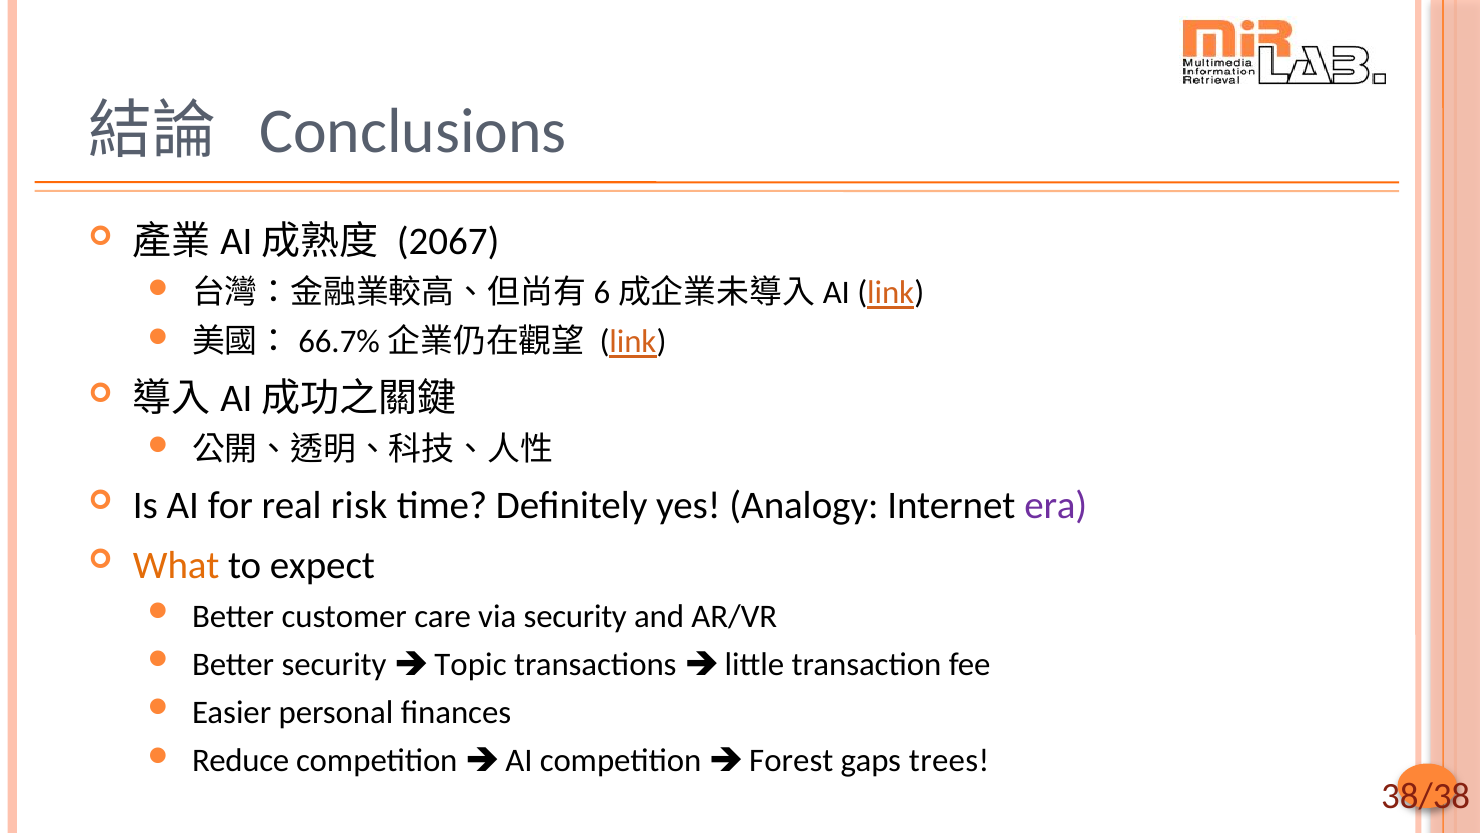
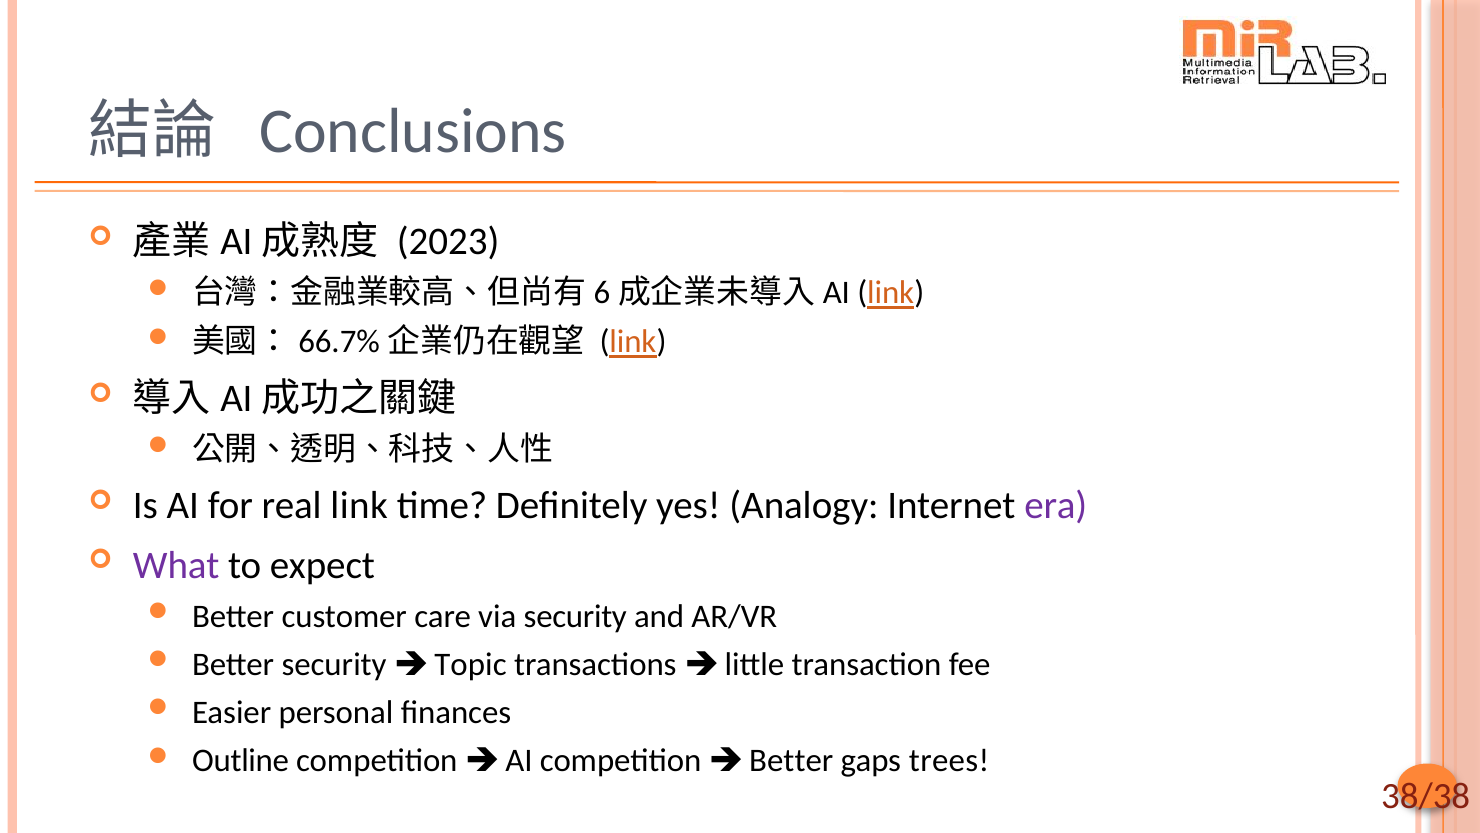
2067: 2067 -> 2023 (448, 242)
real risk: risk -> link (359, 506)
What colour: orange -> purple (176, 565)
Reduce: Reduce -> Outline (241, 760)
Forest: Forest -> Better (791, 760)
